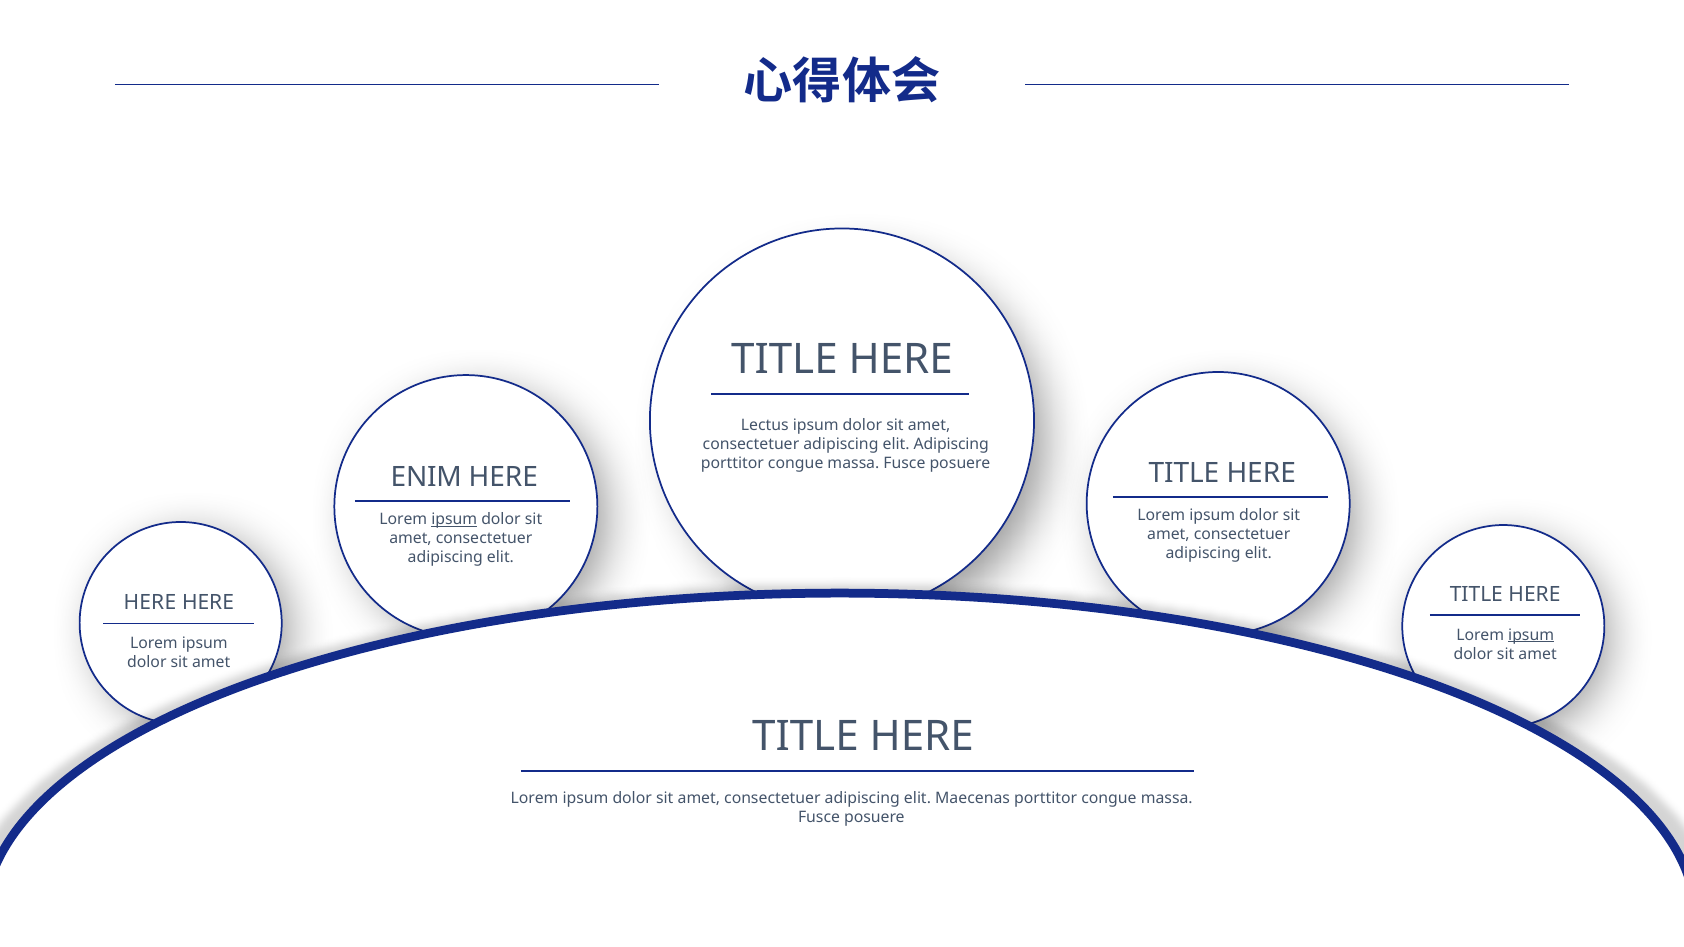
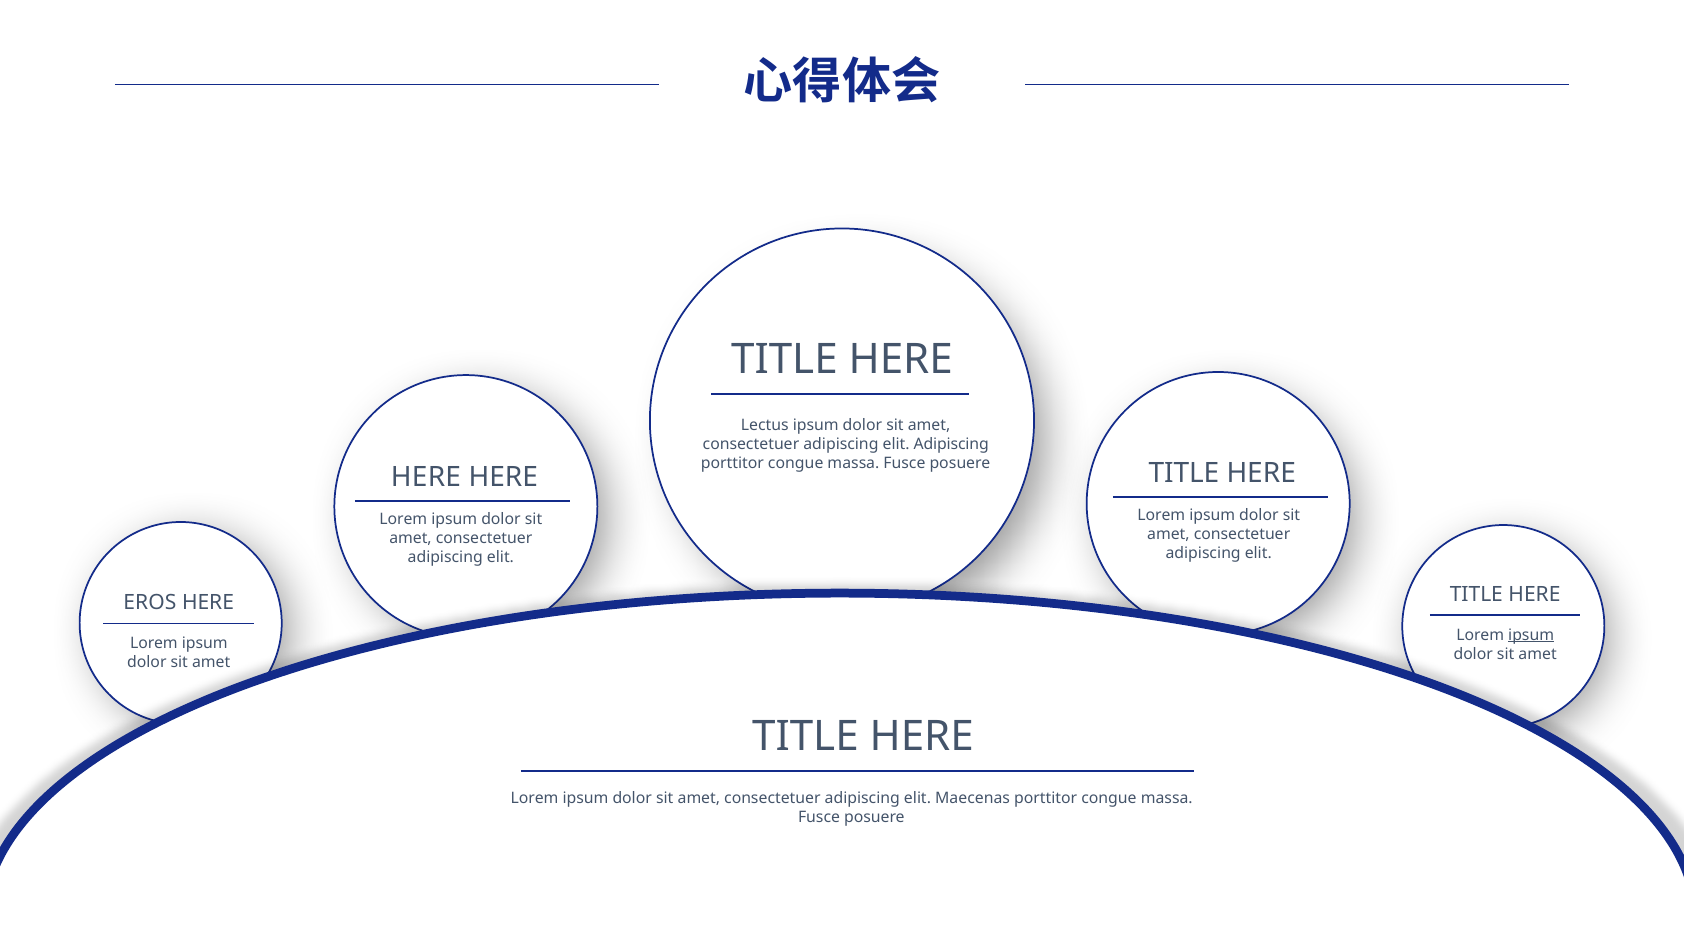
ENIM: ENIM -> HERE (426, 478)
ipsum underline: present -> none (454, 520)
HERE: HERE -> EROS (150, 603)
